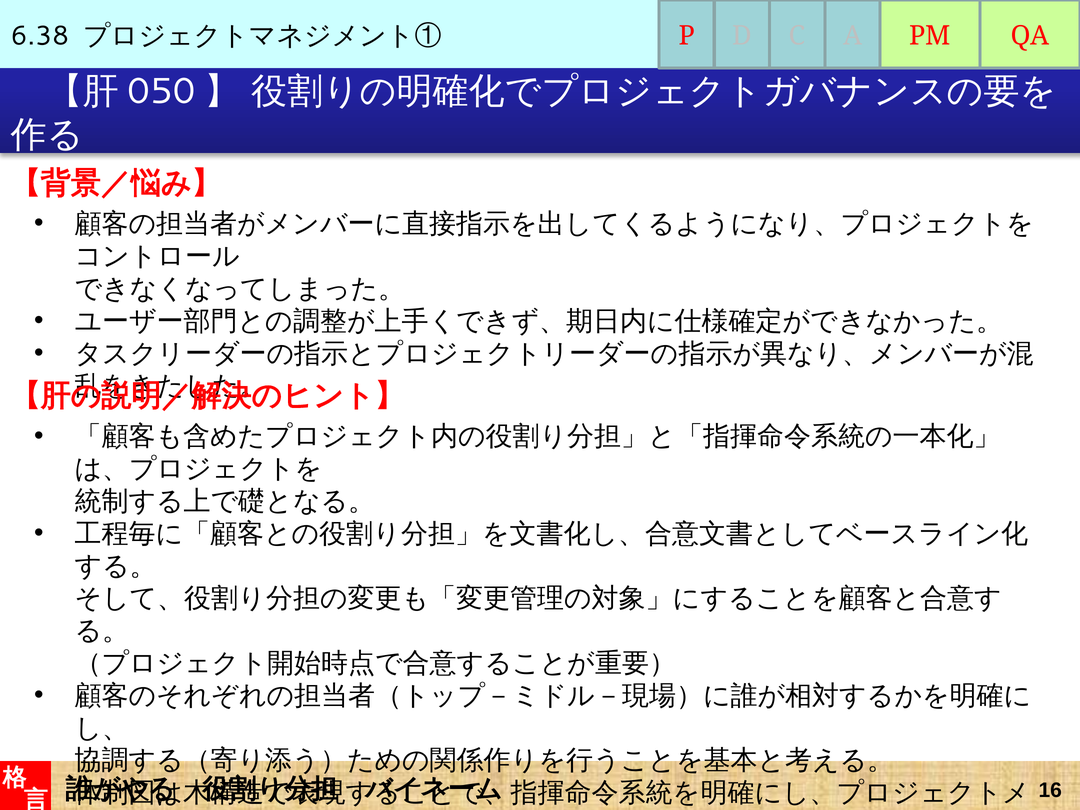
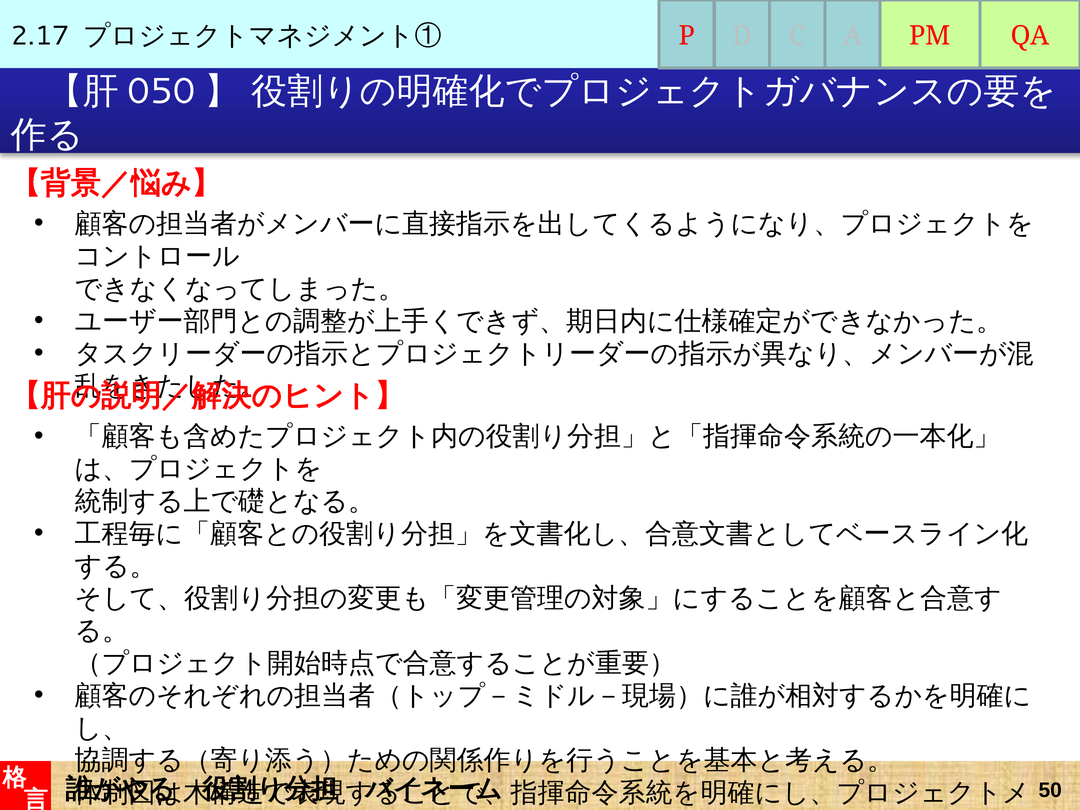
6.38: 6.38 -> 2.17 (40, 36)
16: 16 -> 50 (1050, 790)
